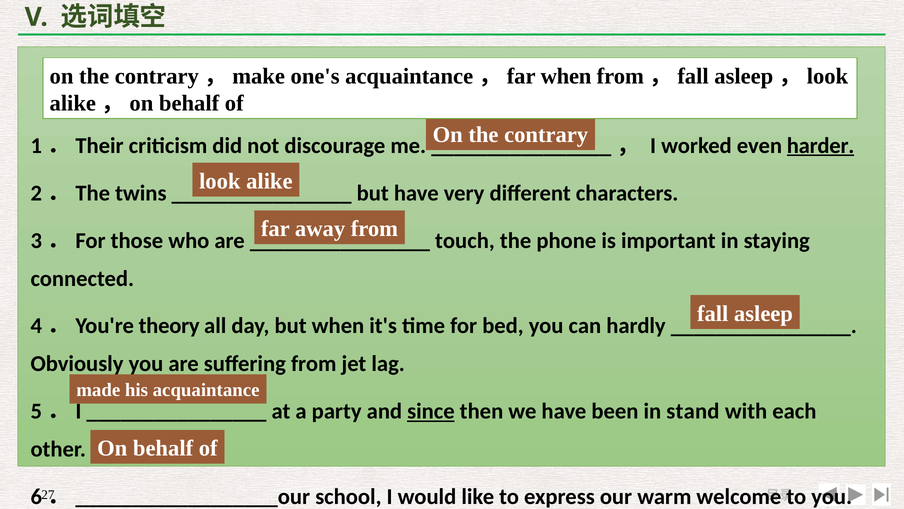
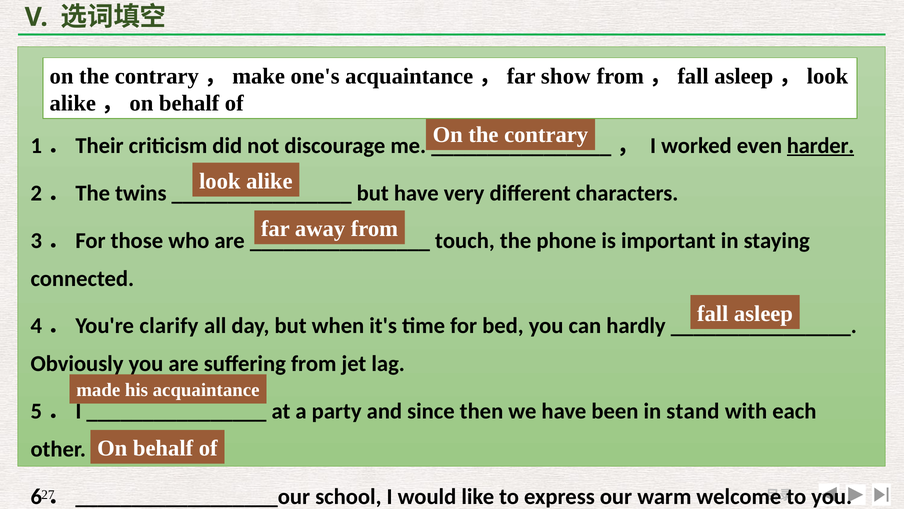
acquaintance，far when: when -> show (566, 76)
theory: theory -> clarify (169, 326)
since underline: present -> none (431, 411)
